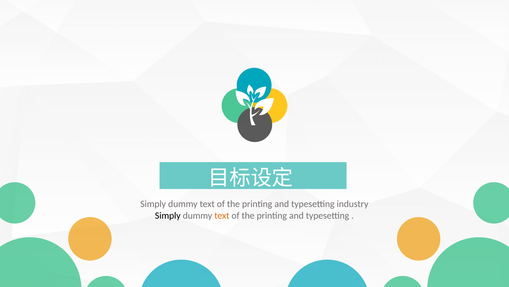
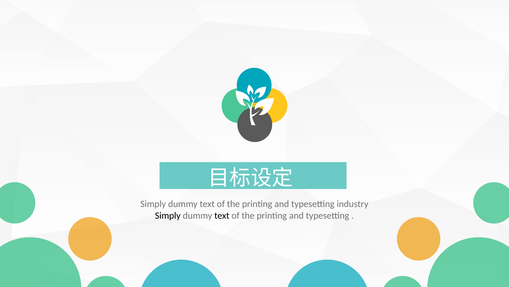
text colour: orange -> black (222, 215)
